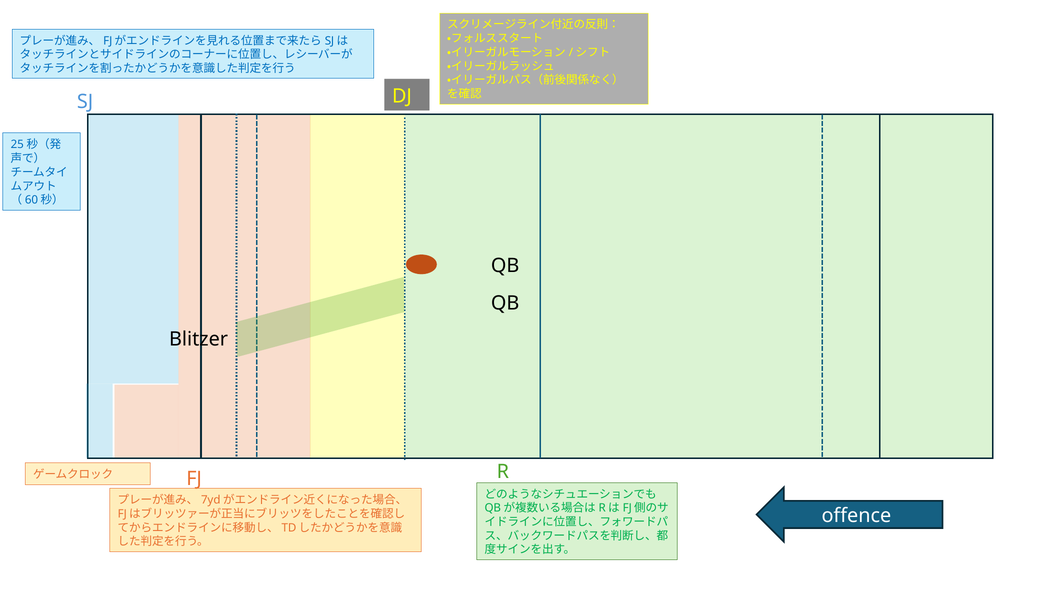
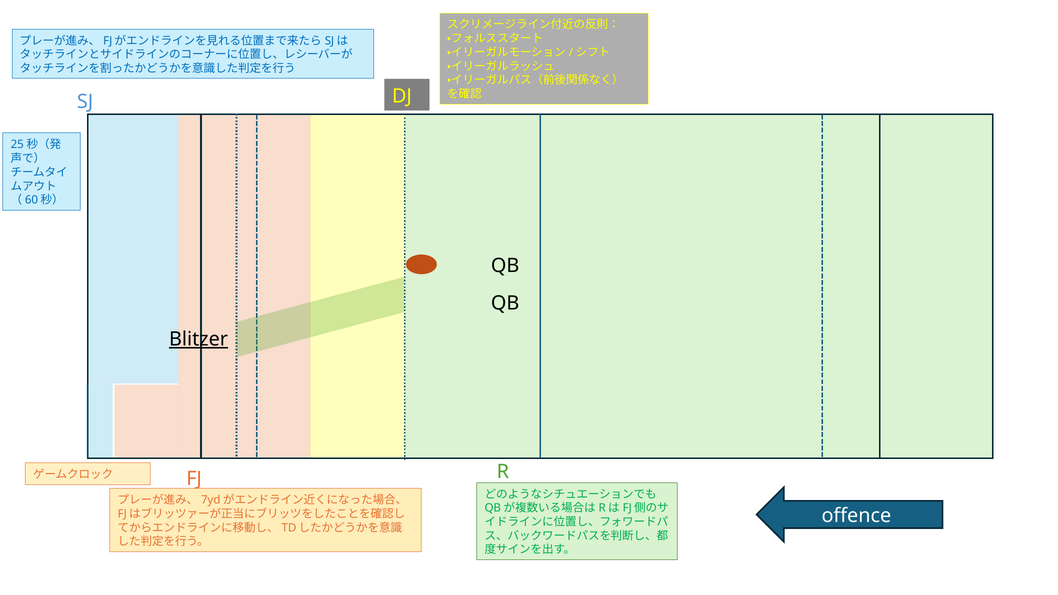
Blitzer underline: none -> present (199, 339)
